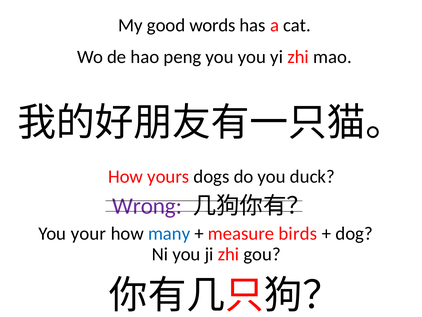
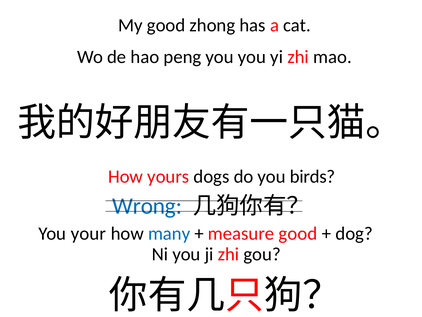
words: words -> zhong (212, 25)
duck: duck -> birds (312, 176)
Wrong colour: purple -> blue (147, 206)
measure birds: birds -> good (298, 233)
